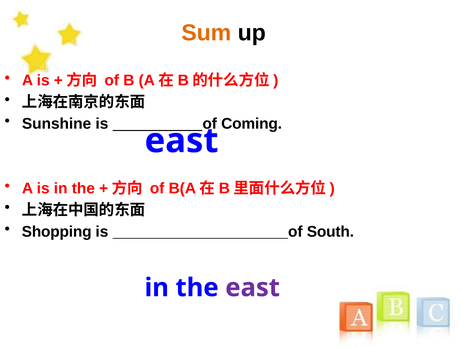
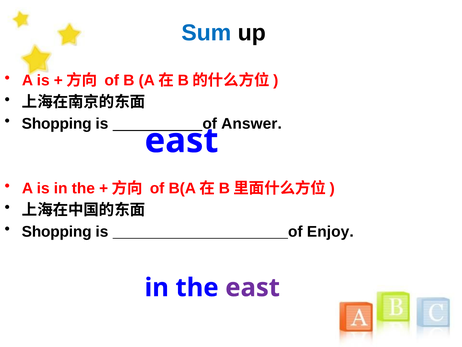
Sum colour: orange -> blue (206, 33)
Sunshine: Sunshine -> Shopping (57, 124)
Coming: Coming -> Answer (252, 124)
South: South -> Enjoy (330, 231)
